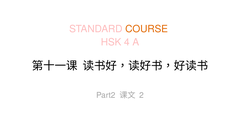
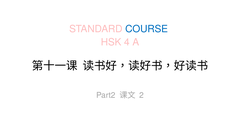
COURSE colour: orange -> blue (147, 29)
